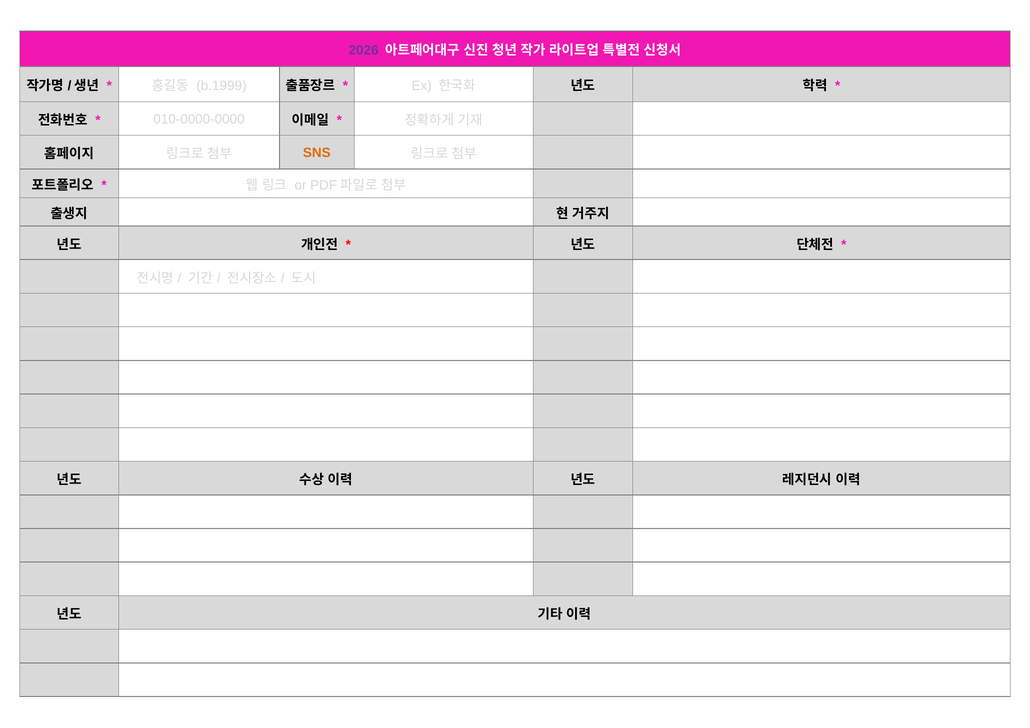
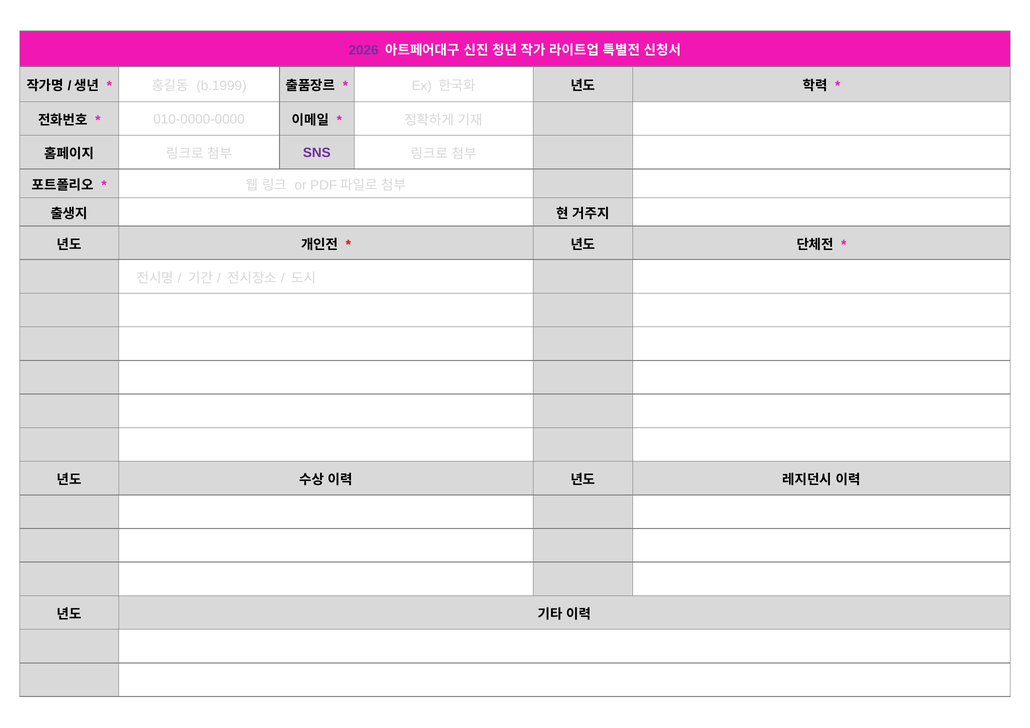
SNS colour: orange -> purple (317, 153)
